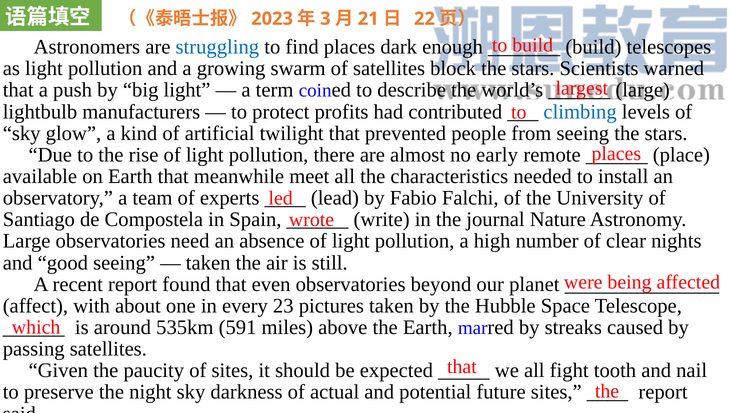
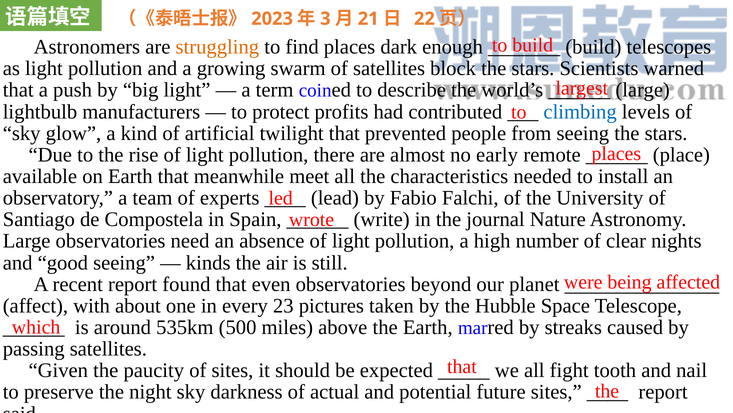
struggling colour: blue -> orange (217, 47)
taken: taken -> kinds (208, 262)
591: 591 -> 500 (238, 327)
